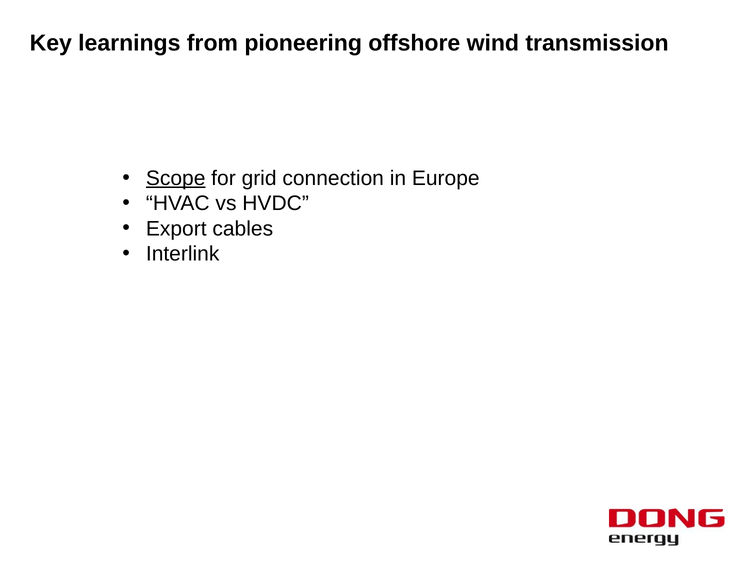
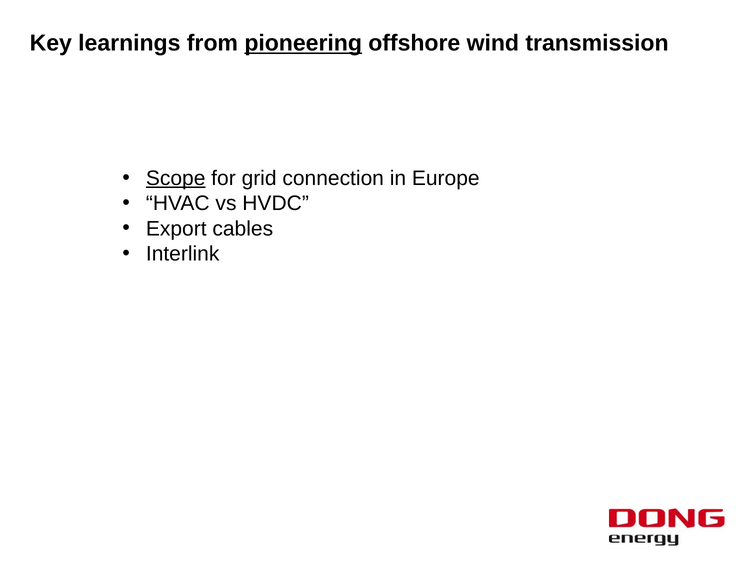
pioneering underline: none -> present (303, 43)
